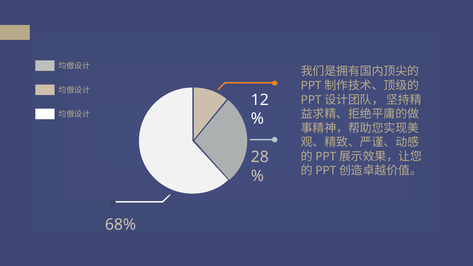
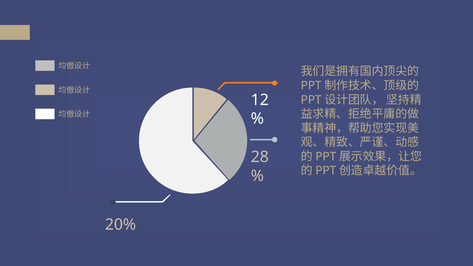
68%: 68% -> 20% (121, 225)
